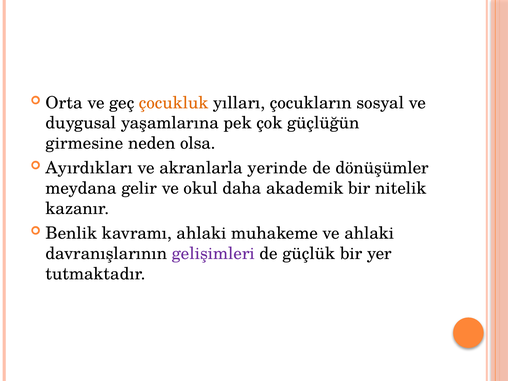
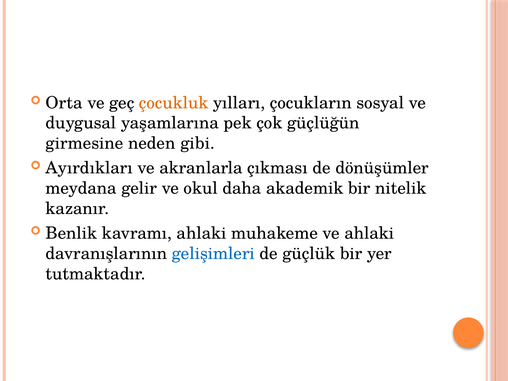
olsa: olsa -> gibi (198, 143)
yerinde: yerinde -> çıkması (278, 168)
gelişimleri colour: purple -> blue (213, 253)
